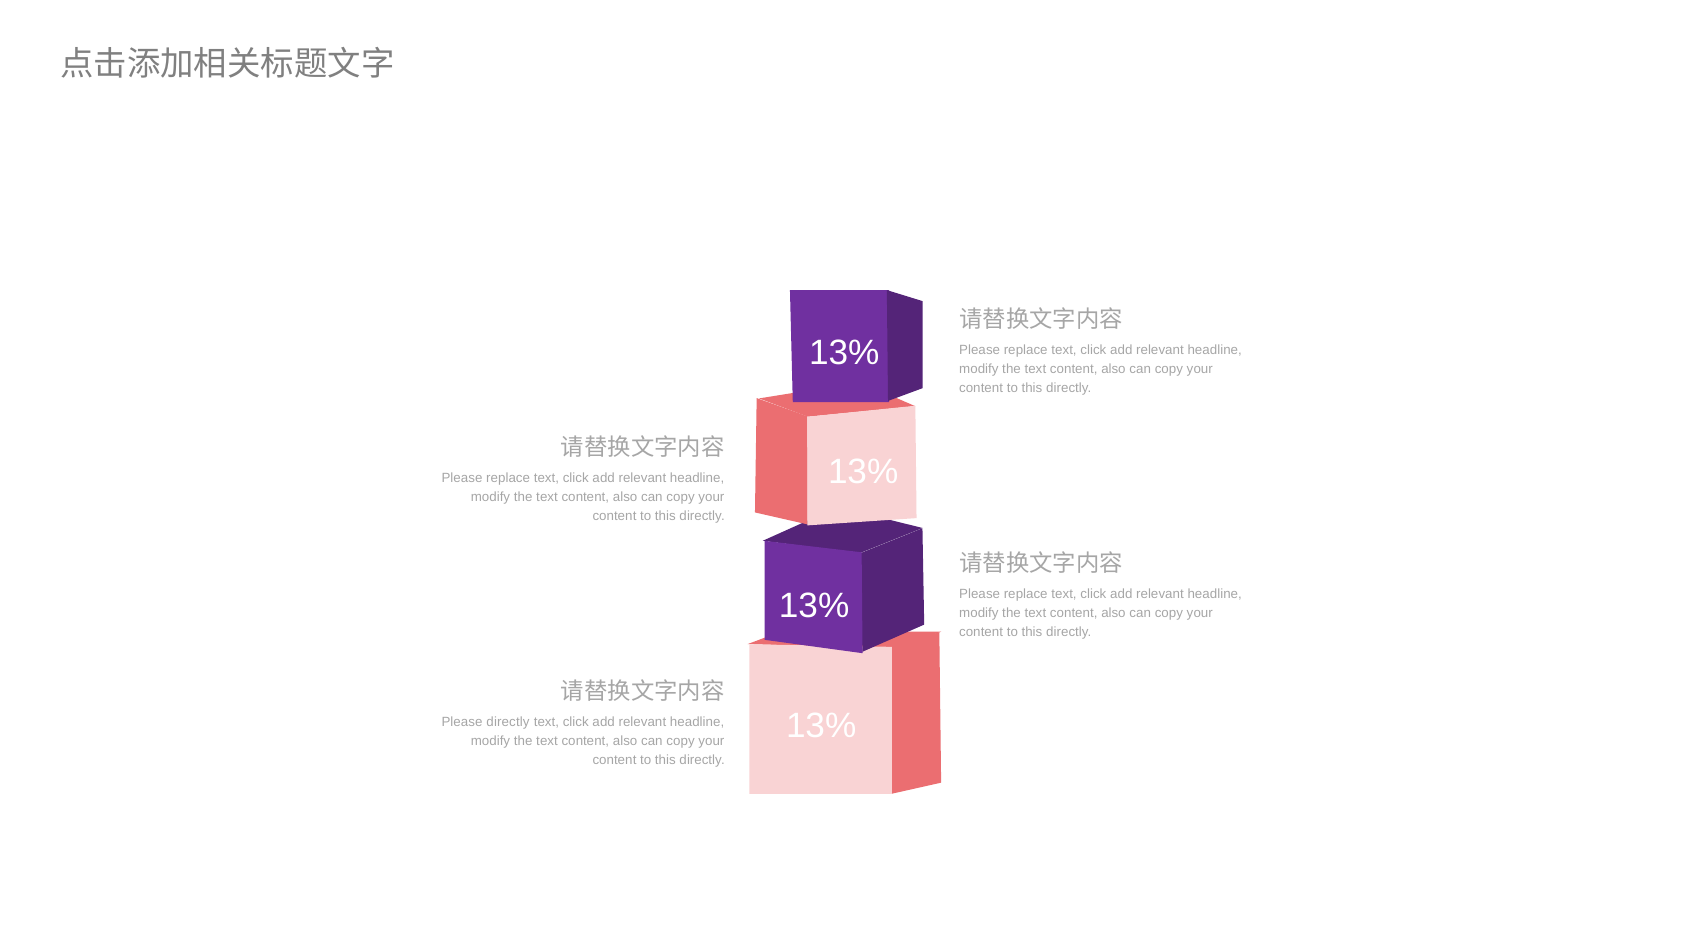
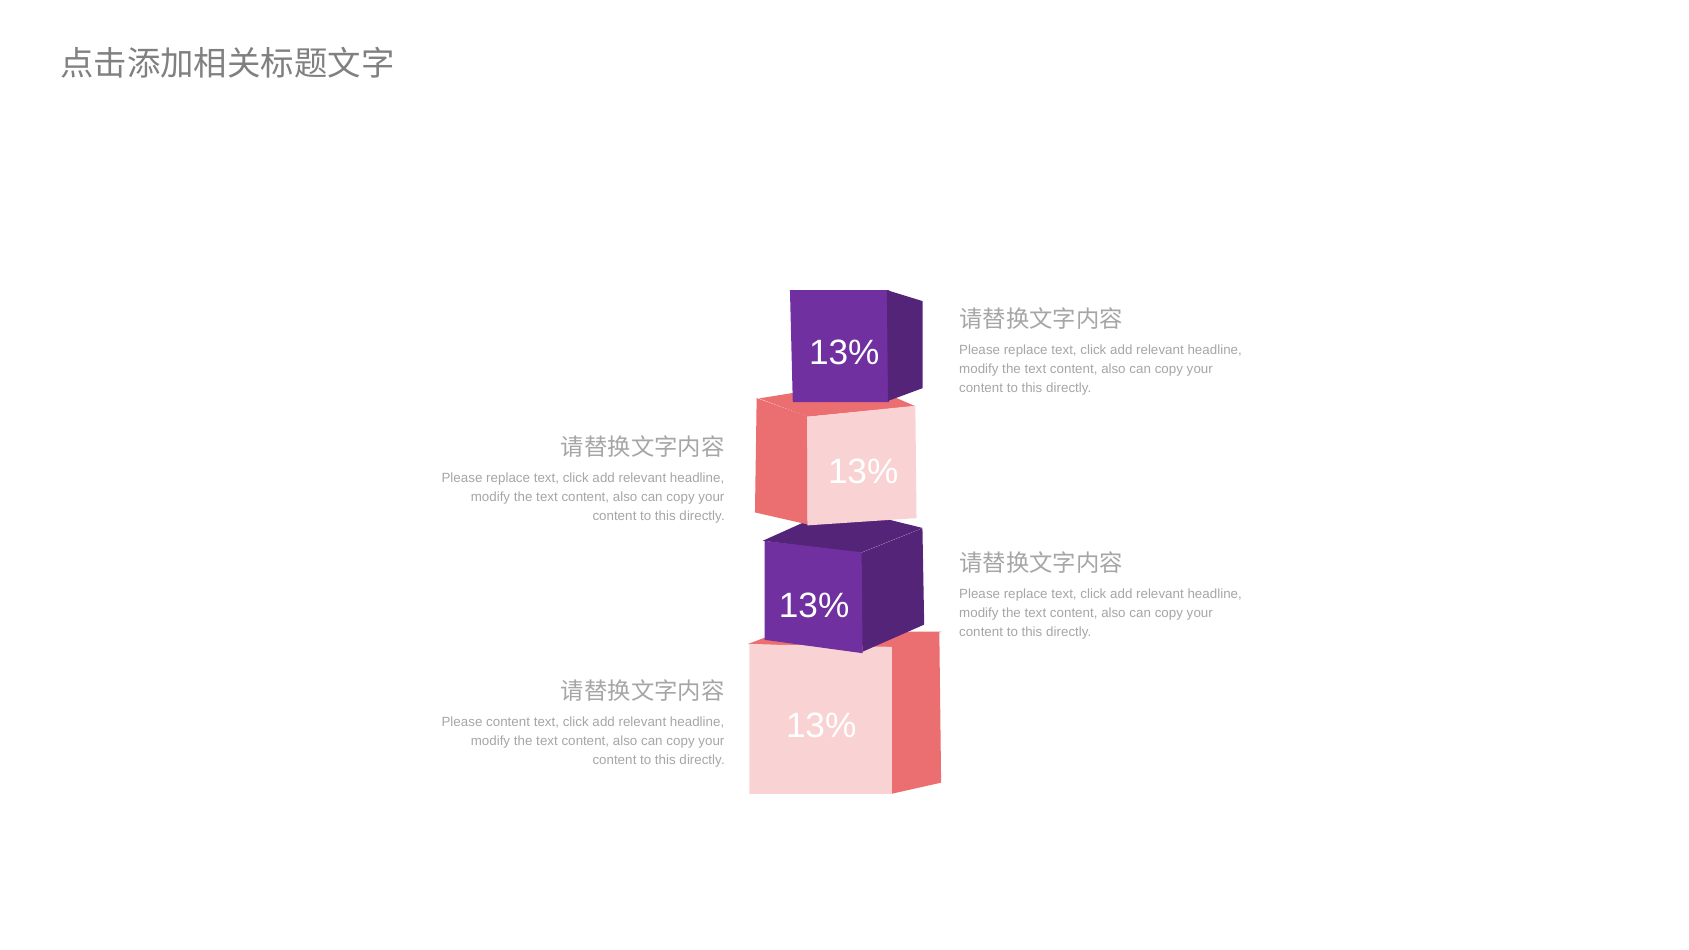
Please directly: directly -> content (508, 722)
